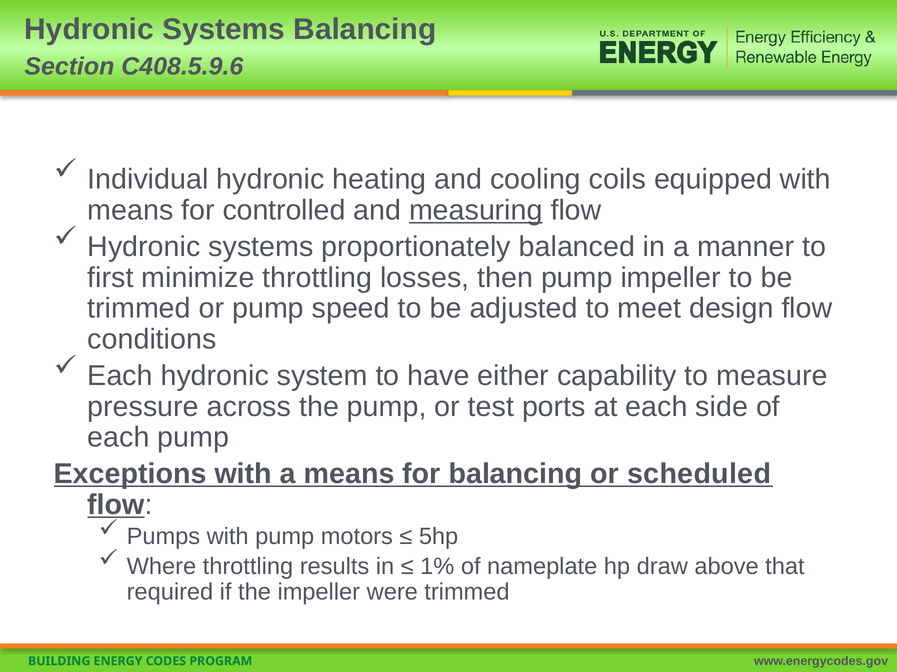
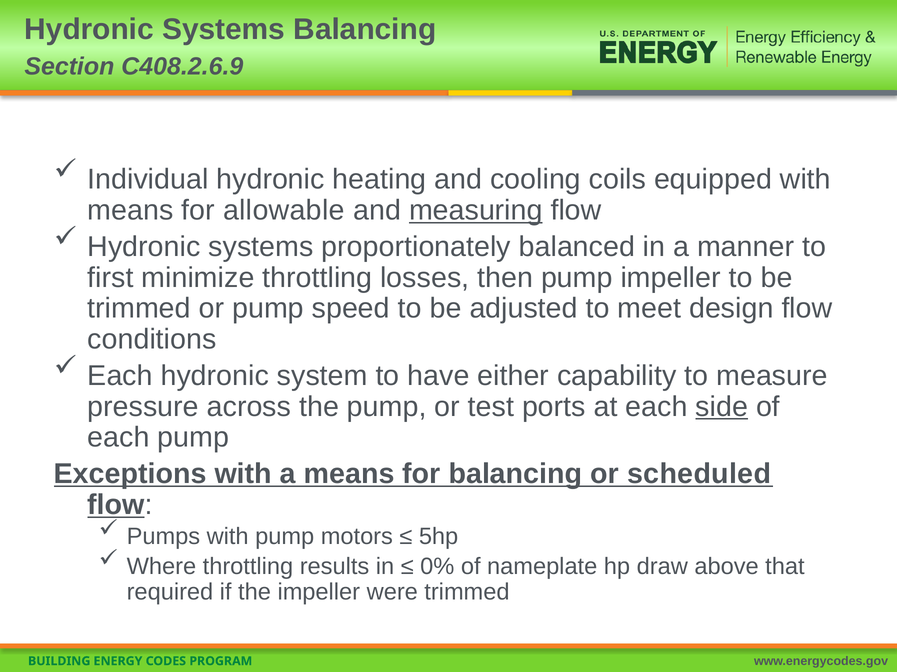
C408.5.9.6: C408.5.9.6 -> C408.2.6.9 (182, 67)
controlled: controlled -> allowable (284, 211)
side underline: none -> present (722, 407)
1%: 1% -> 0% (437, 567)
